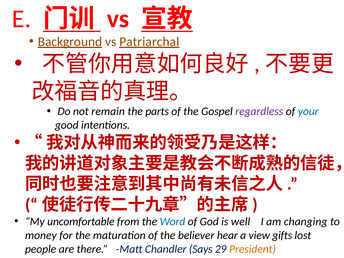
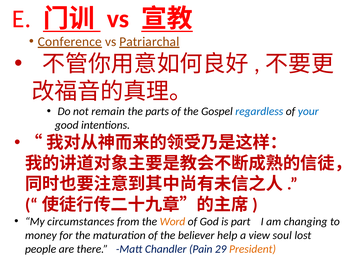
Background: Background -> Conference (70, 42)
regardless colour: purple -> blue (259, 111)
uncomfortable: uncomfortable -> circumstances (81, 222)
Word colour: blue -> orange (172, 222)
well: well -> part (241, 222)
hear: hear -> help (227, 235)
gifts: gifts -> soul (282, 235)
Says: Says -> Pain (201, 249)
